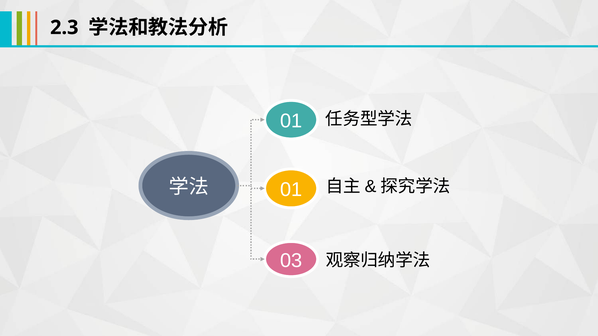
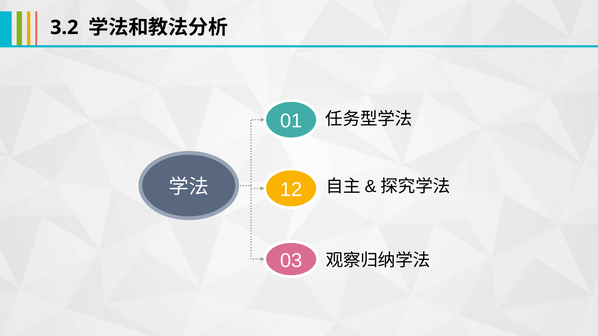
2.3: 2.3 -> 3.2 (64, 28)
01: 01 -> 12 (291, 190)
